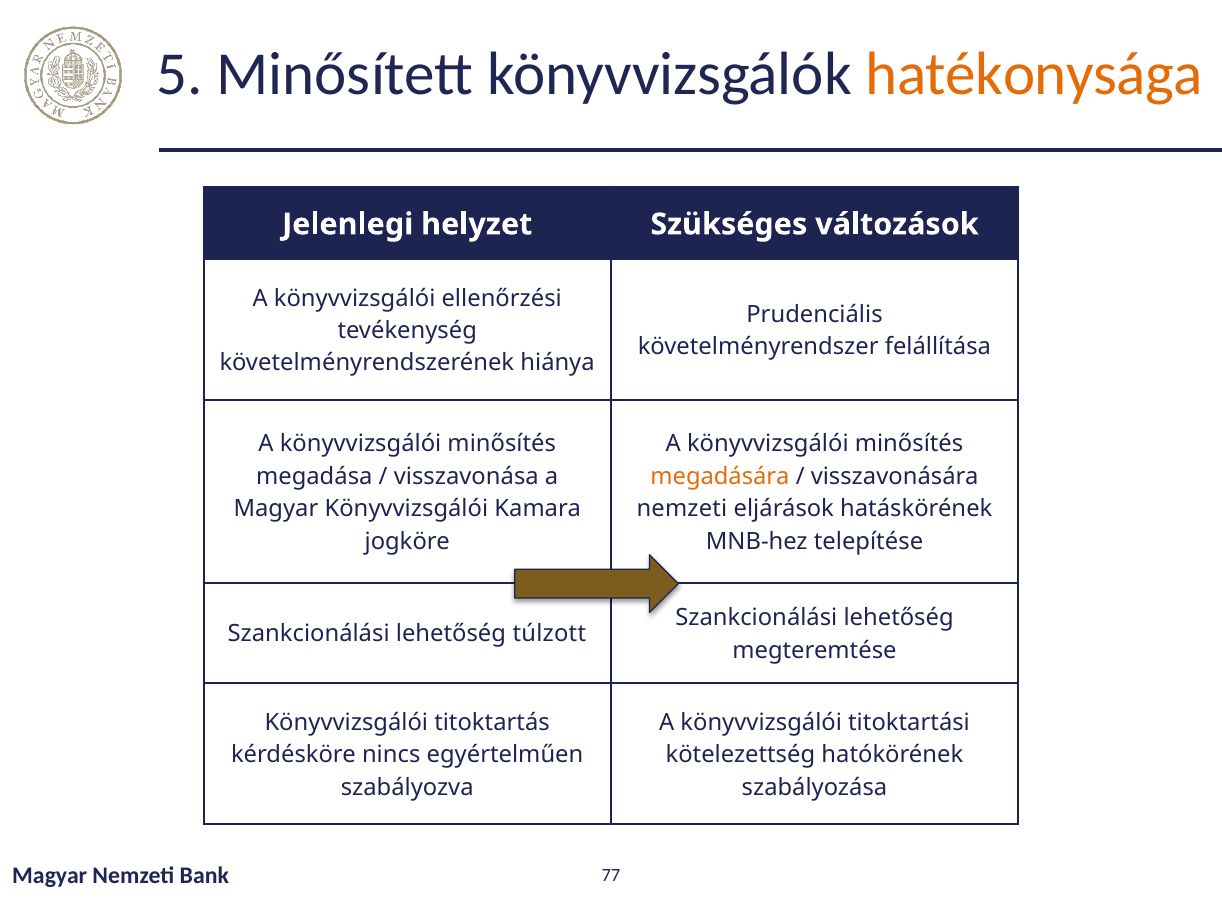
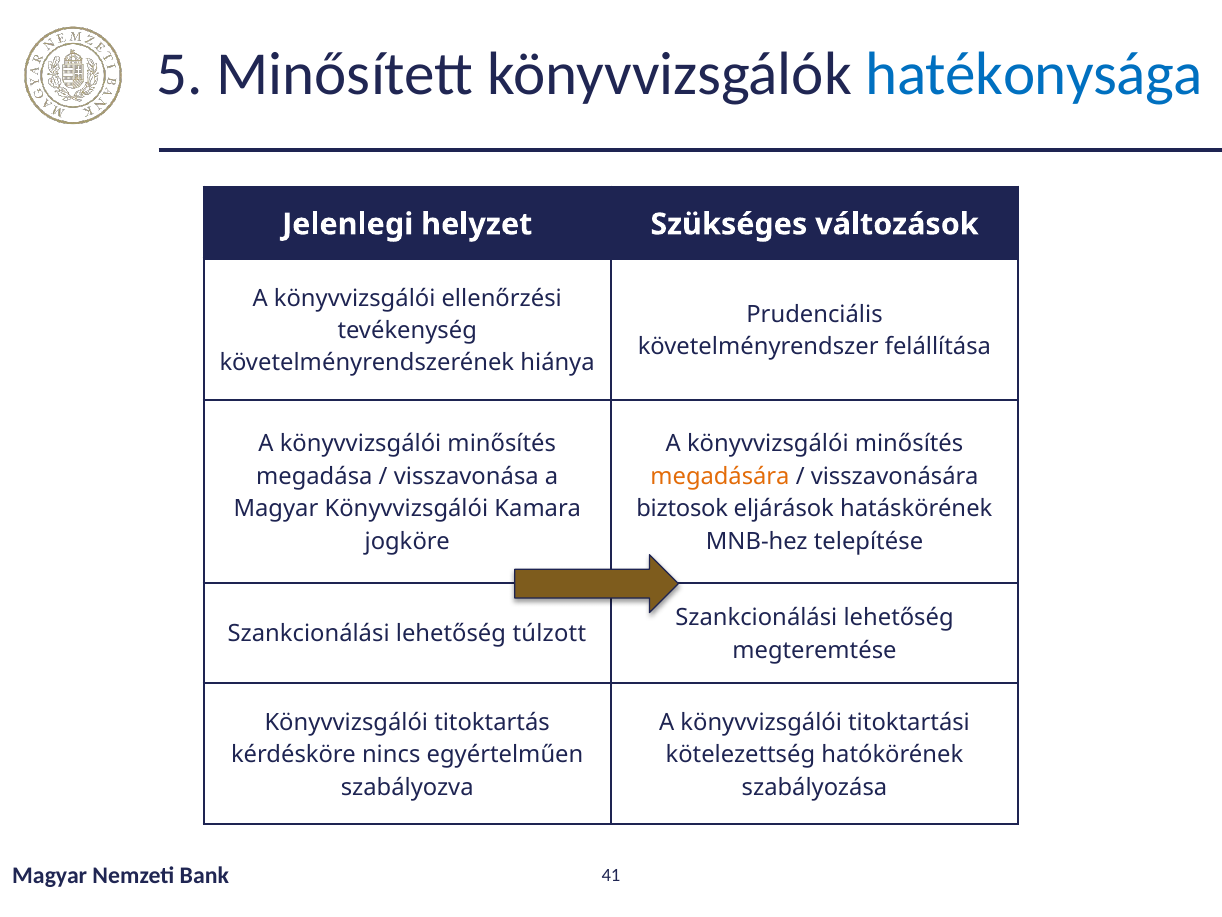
hatékonysága colour: orange -> blue (1034, 74)
nemzeti: nemzeti -> biztosok (682, 509)
77: 77 -> 41 (611, 875)
